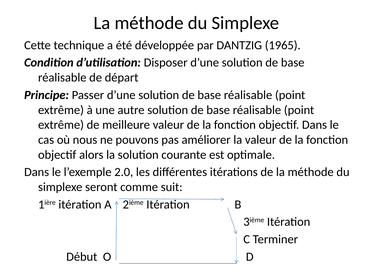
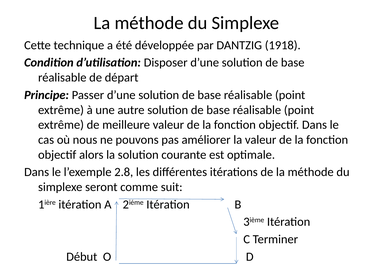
1965: 1965 -> 1918 (283, 45)
2.0: 2.0 -> 2.8 (124, 172)
